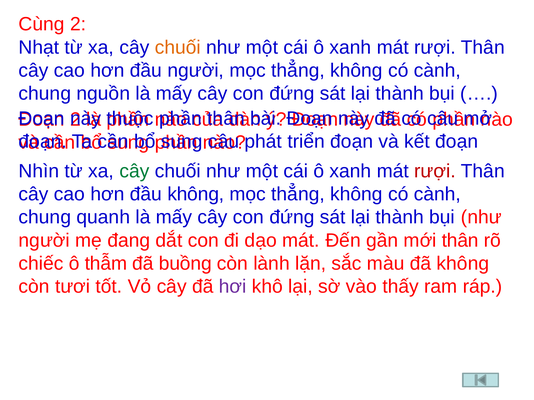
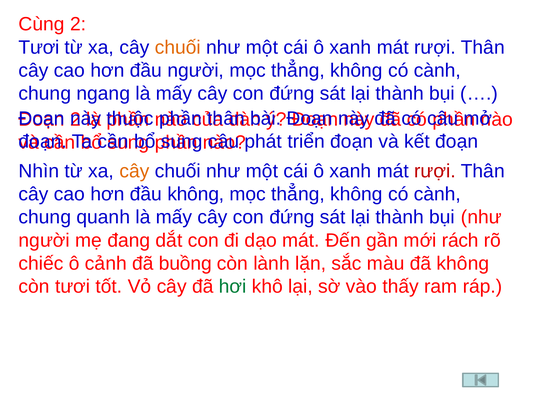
Nhạt: Nhạt -> Tươi (39, 47)
nguồn: nguồn -> ngang (103, 94)
cây colour: green -> orange (134, 171)
mới thân: thân -> rách (460, 241)
thẫm: thẫm -> cảnh (106, 264)
hơi colour: purple -> green (233, 287)
